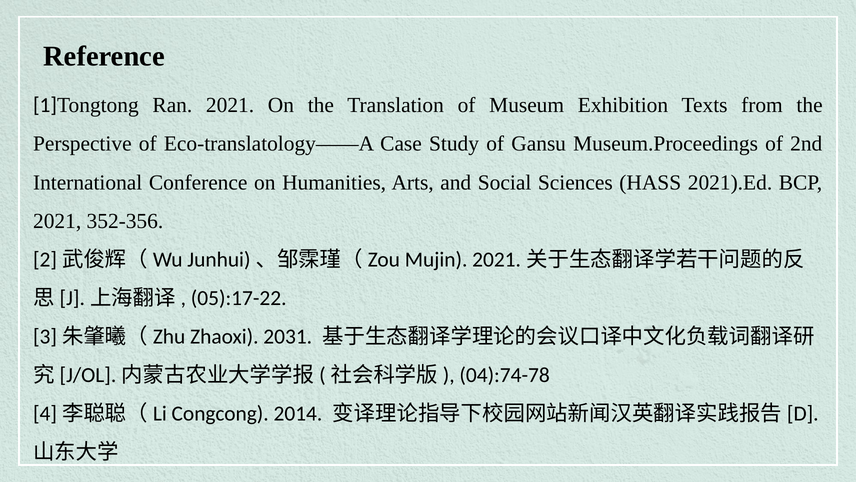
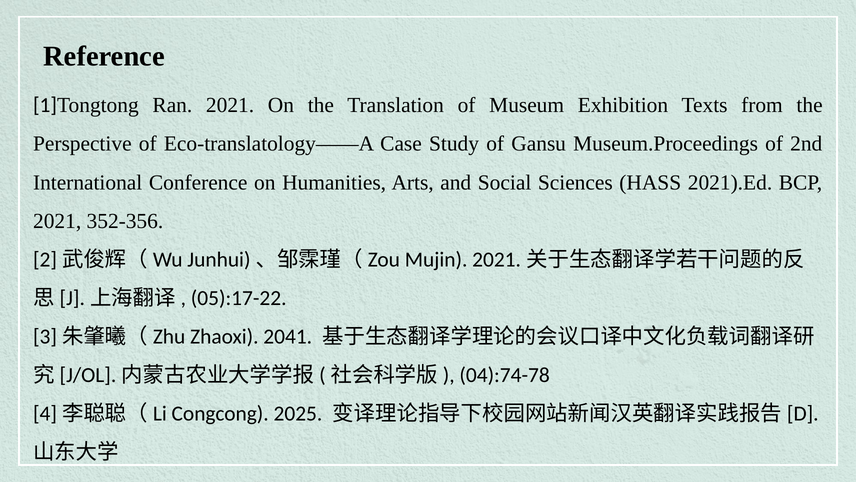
2031: 2031 -> 2041 (288, 336)
2014: 2014 -> 2025 (298, 413)
